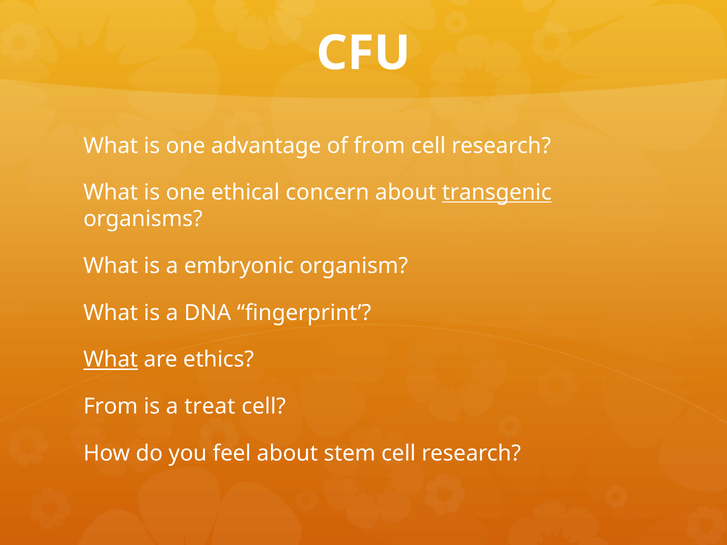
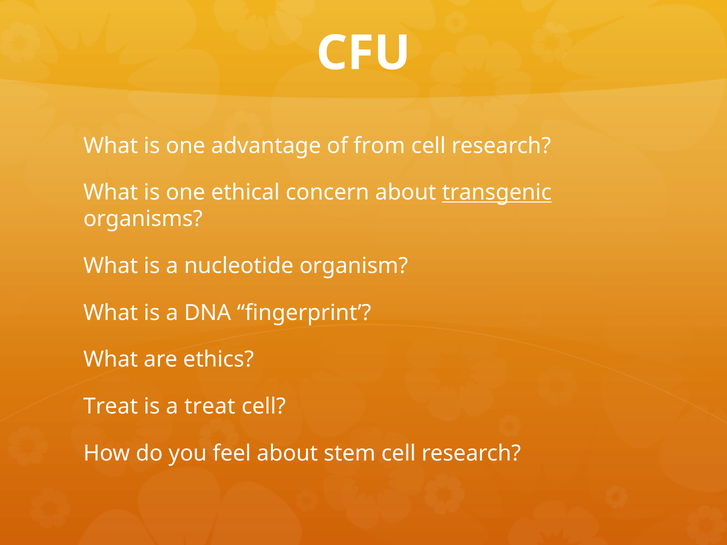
embryonic: embryonic -> nucleotide (239, 266)
What underline: present -> none (111, 360)
From: From -> Treat (111, 407)
